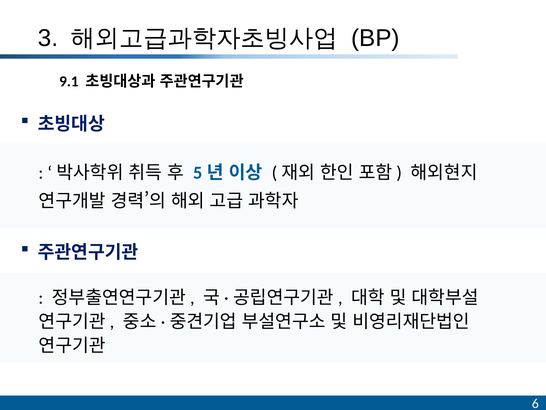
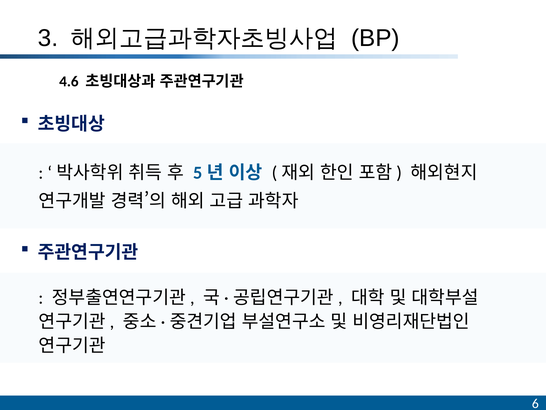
9.1: 9.1 -> 4.6 (69, 81)
